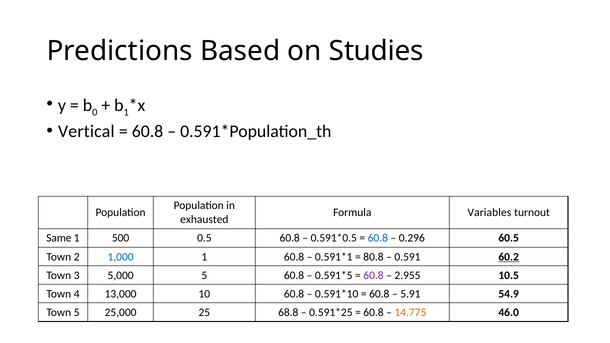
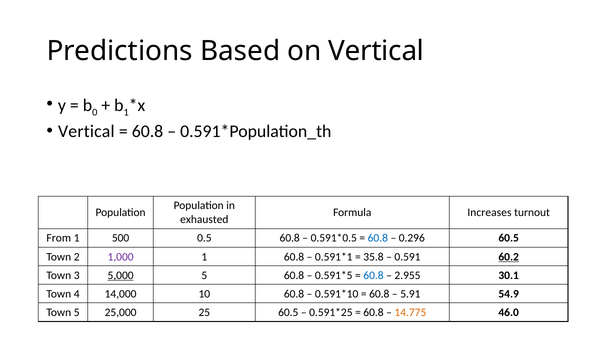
on Studies: Studies -> Vertical (376, 51)
Variables: Variables -> Increases (489, 213)
Same: Same -> From (59, 238)
1,000 colour: blue -> purple (121, 257)
80.8: 80.8 -> 35.8 (373, 257)
5,000 underline: none -> present (121, 275)
60.8 colour: purple -> blue (373, 275)
10.5: 10.5 -> 30.1 (509, 275)
13,000: 13,000 -> 14,000 (121, 294)
25 68.8: 68.8 -> 60.5 (288, 312)
